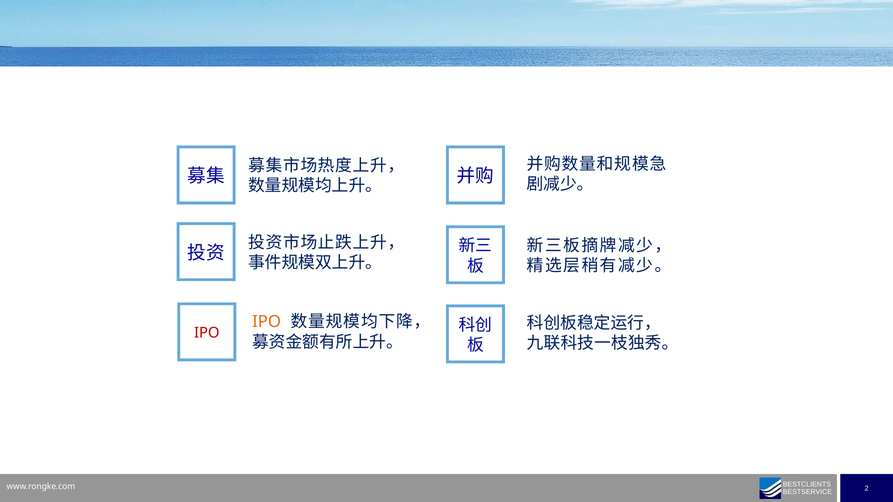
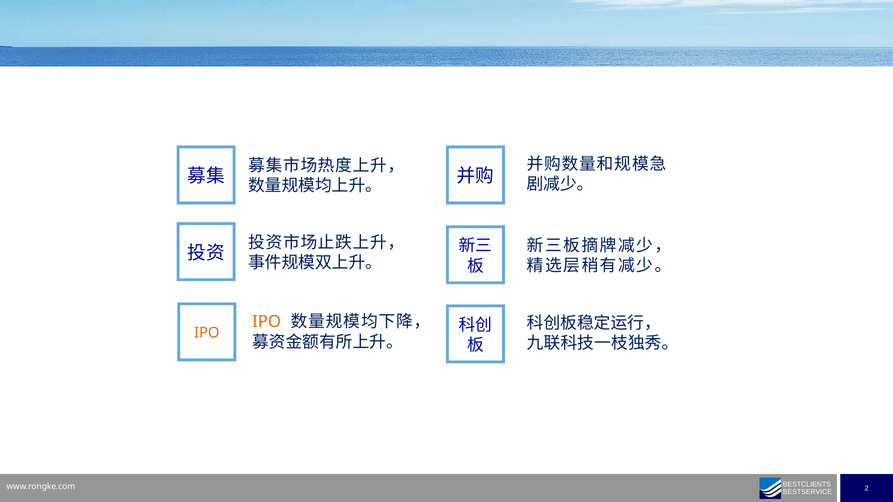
IPO colour: red -> orange (207, 333)
